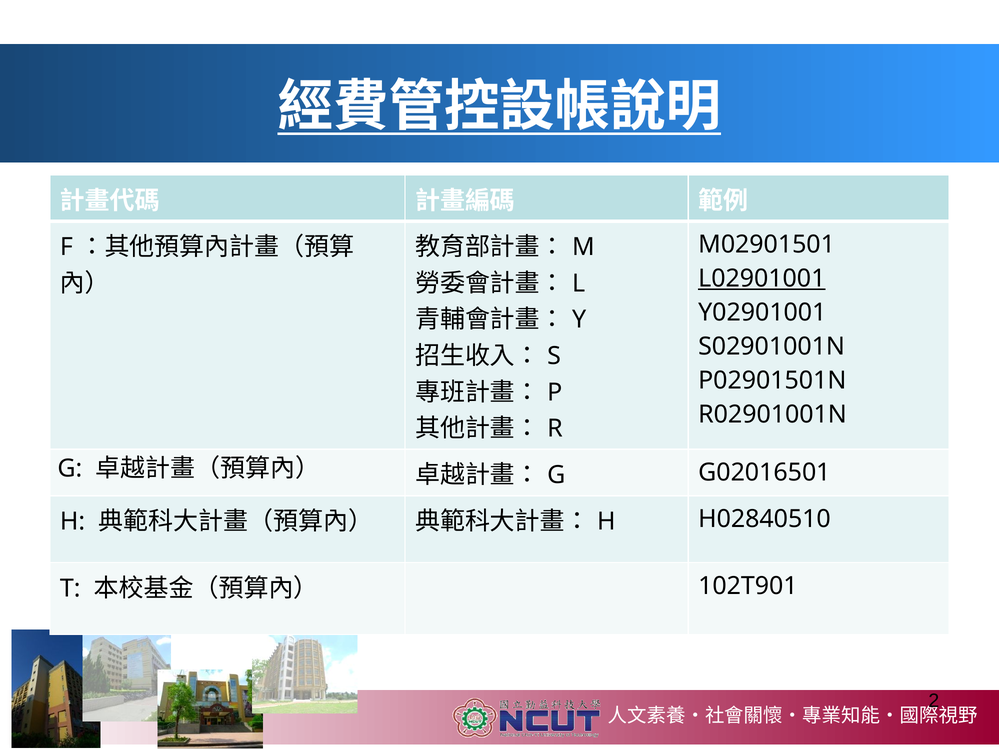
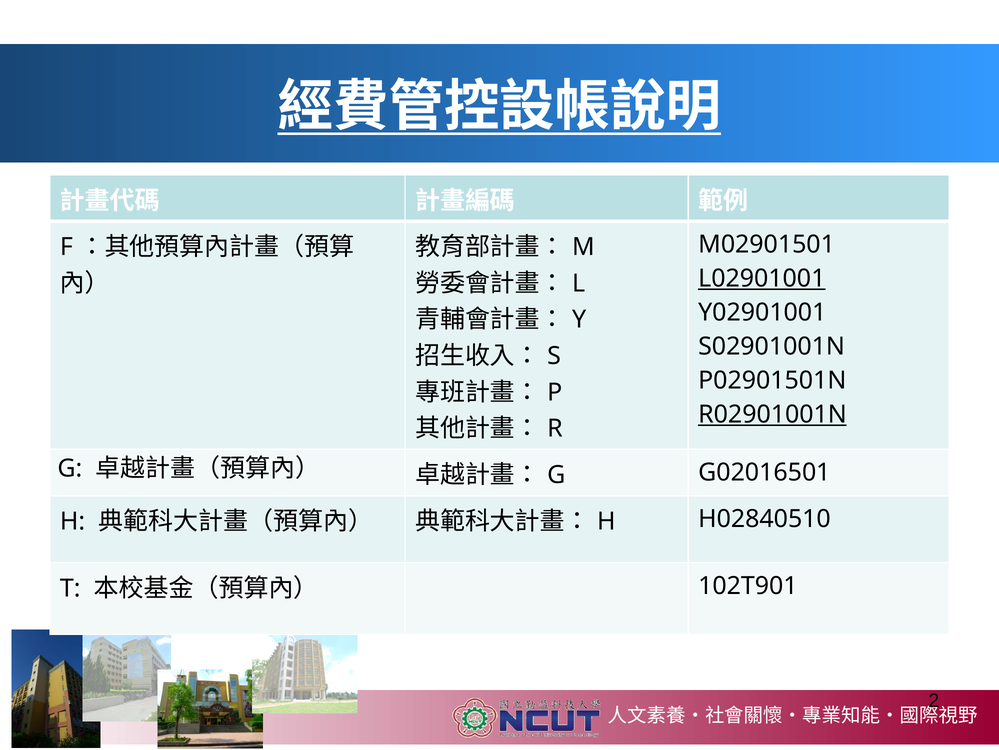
R02901001N underline: none -> present (773, 414)
